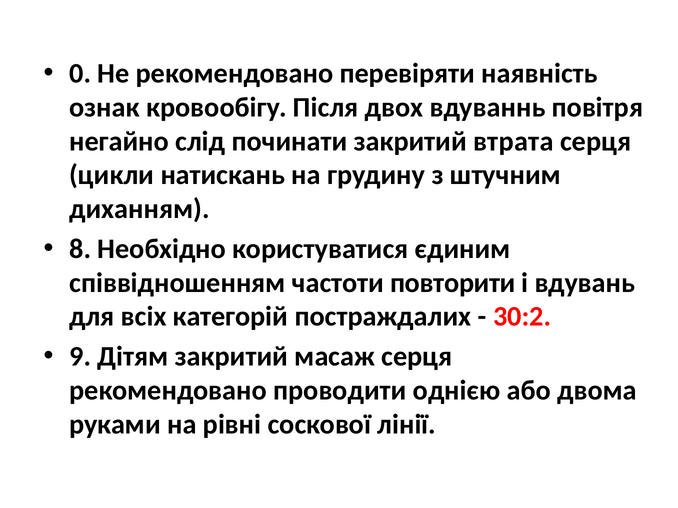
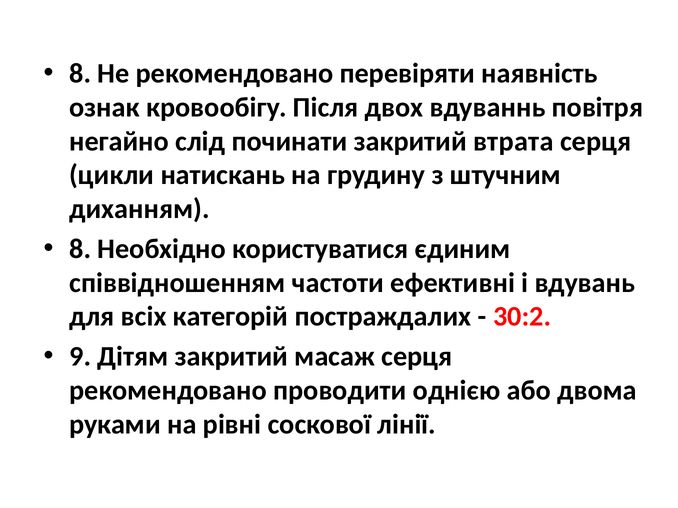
0: 0 -> 8 (80, 74)
повторити: повторити -> ефективні (453, 283)
